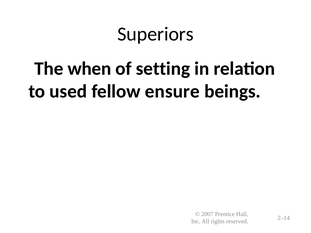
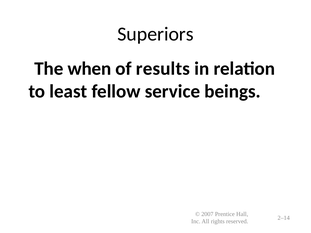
setting: setting -> results (163, 69)
used: used -> least (68, 92)
ensure: ensure -> service (172, 92)
